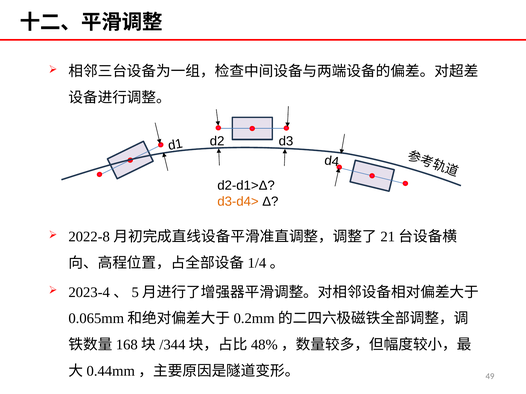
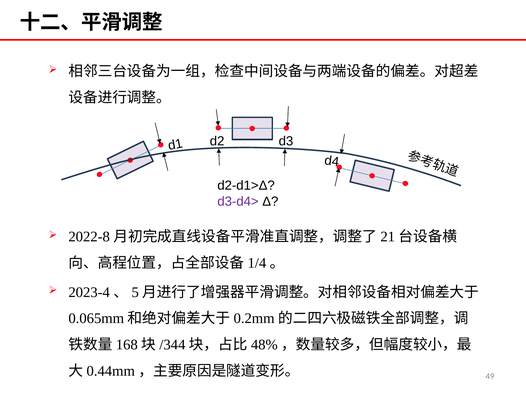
d3-d4> colour: orange -> purple (238, 202)
